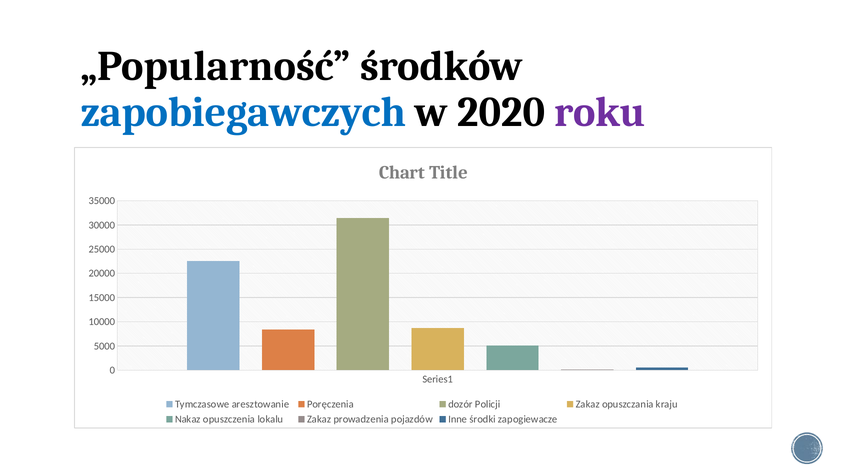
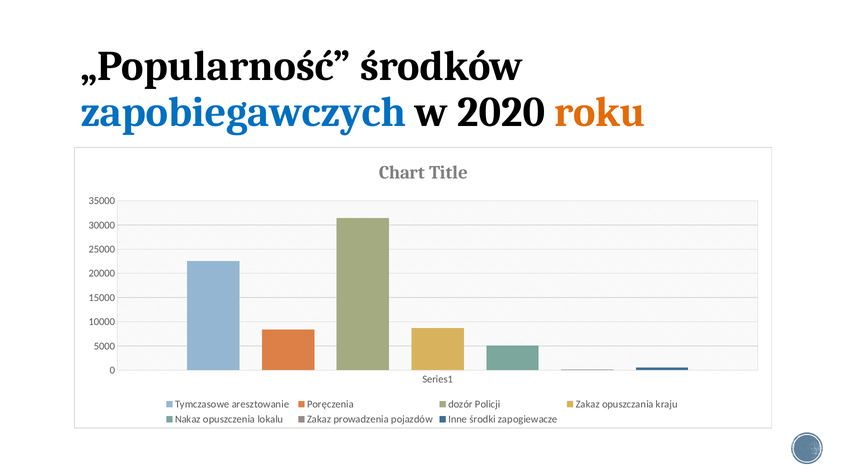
roku colour: purple -> orange (600, 112)
